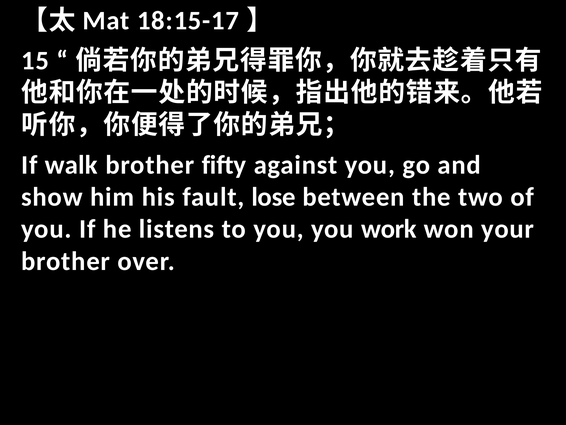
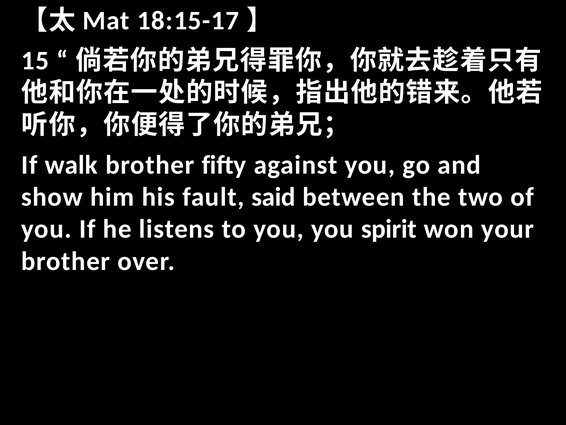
lose: lose -> said (273, 197)
work: work -> spirit (389, 229)
